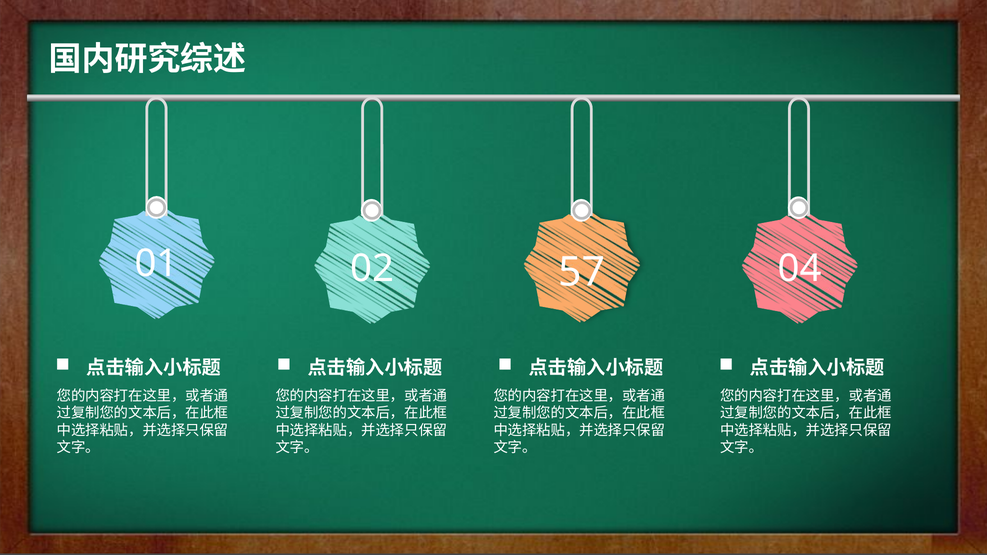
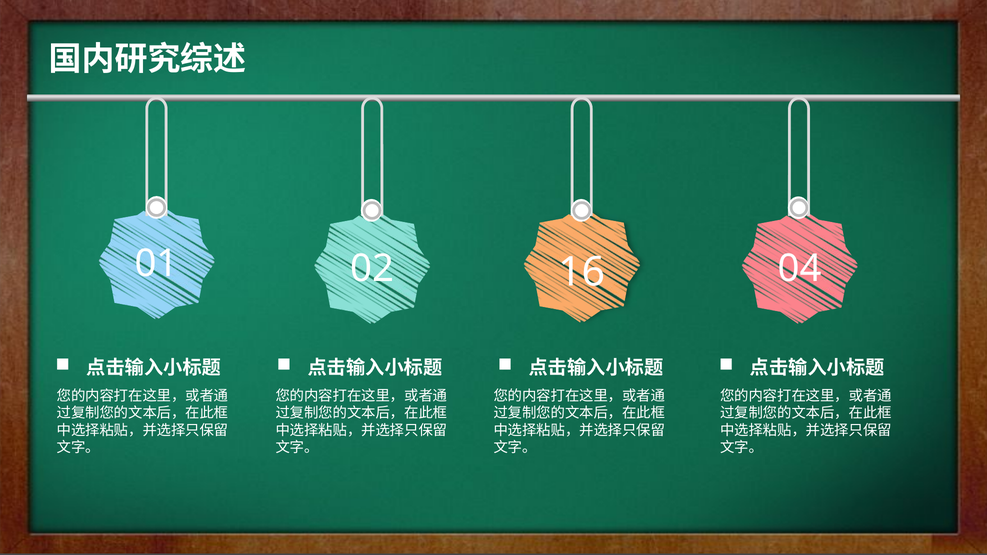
57: 57 -> 16 (582, 272)
